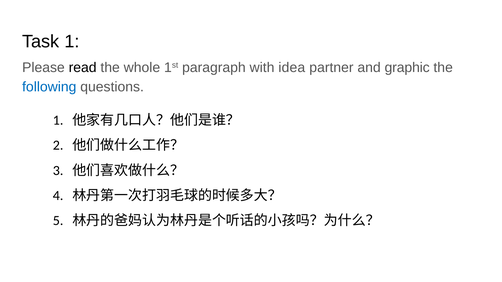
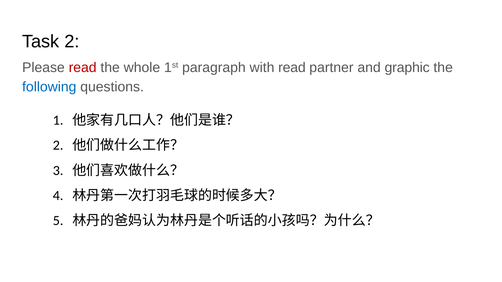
Task 1: 1 -> 2 (72, 42)
read colour: black -> red (83, 68)
with idea: idea -> read (292, 68)
